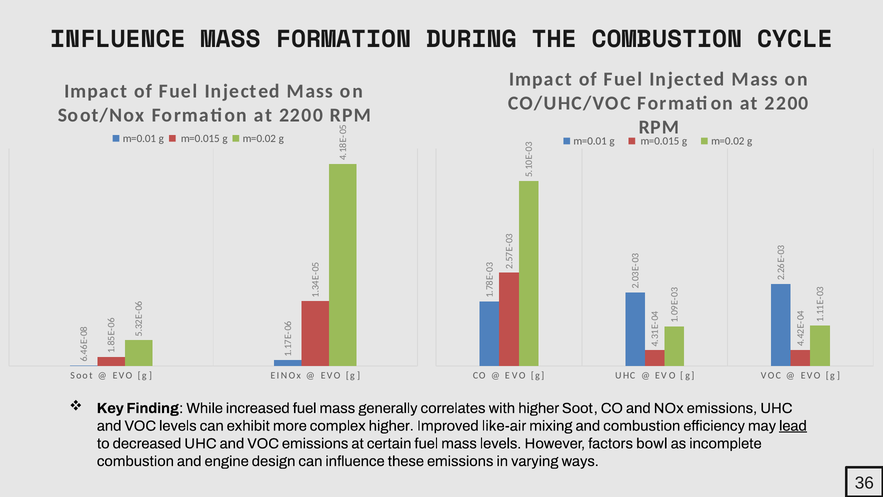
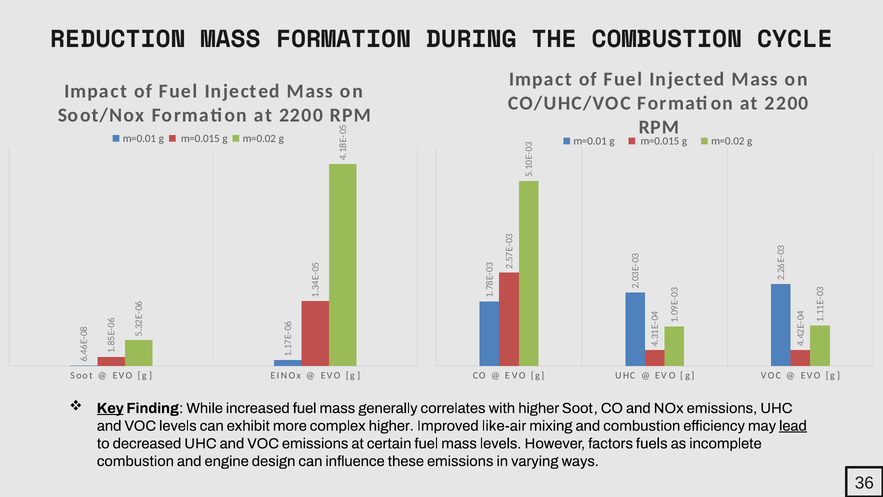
INFLUENCE: INFLUENCE -> REDUCTION (118, 39)
Key underline: none -> present (110, 408)
bowl: bowl -> fuels (652, 443)
